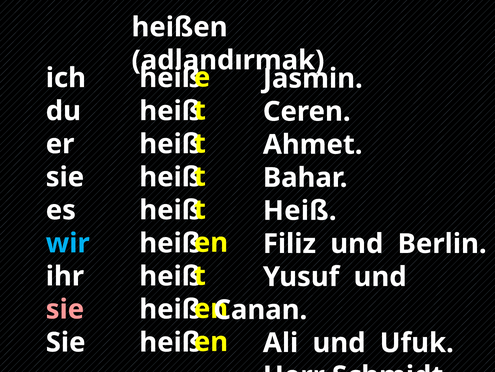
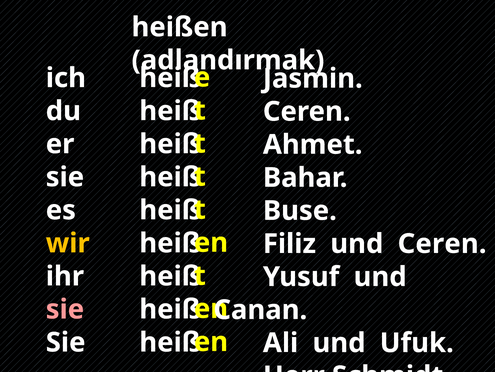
Heiß: Heiß -> Buse (300, 210)
wir colour: light blue -> yellow (68, 243)
und Berlin: Berlin -> Ceren (442, 243)
